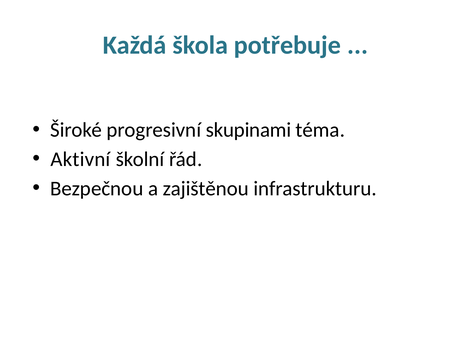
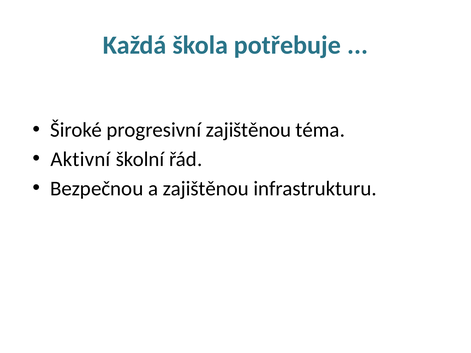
progresivní skupinami: skupinami -> zajištěnou (248, 130)
